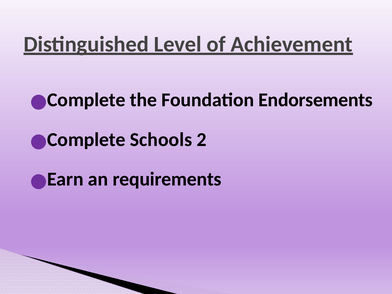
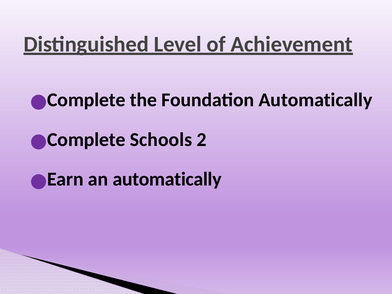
Foundation Endorsements: Endorsements -> Automatically (315, 100)
an requirements: requirements -> automatically (167, 179)
